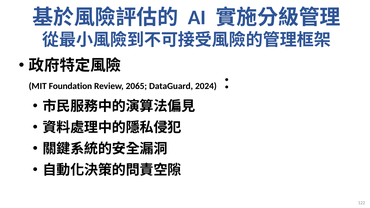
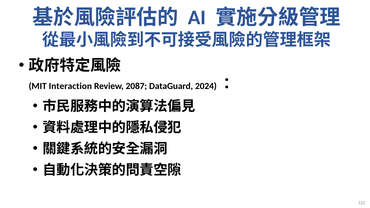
Foundation: Foundation -> Interaction (70, 86)
2065: 2065 -> 2087 (136, 86)
